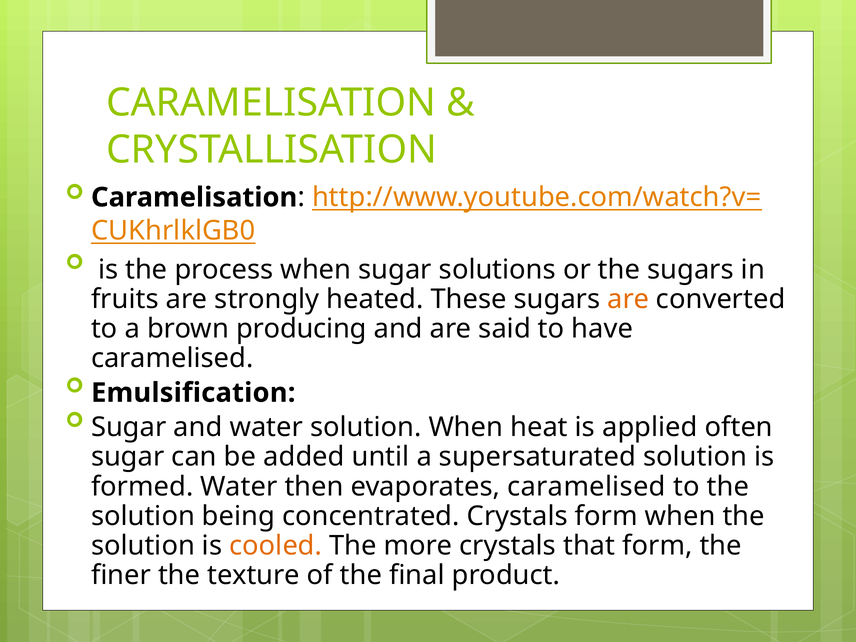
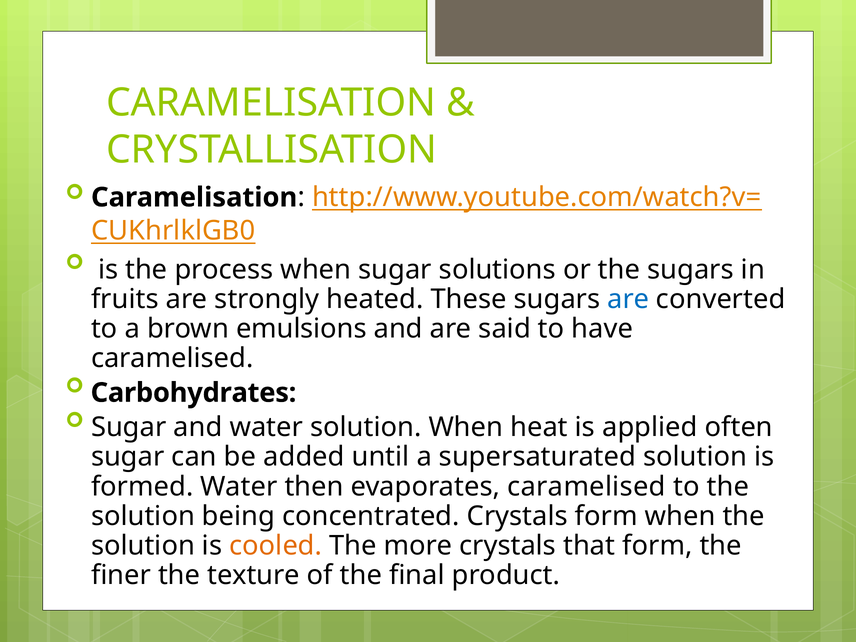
are colour: orange -> blue (628, 299)
producing: producing -> emulsions (301, 329)
Emulsification: Emulsification -> Carbohydrates (193, 393)
